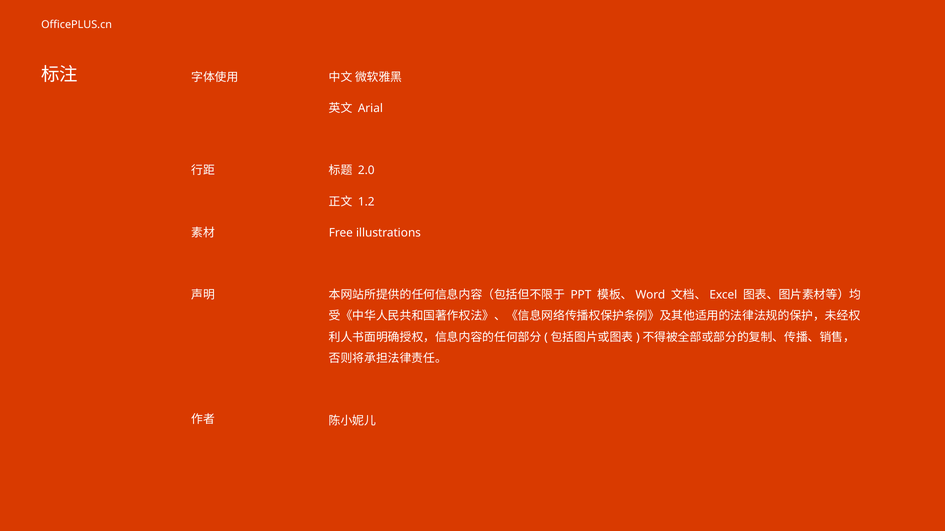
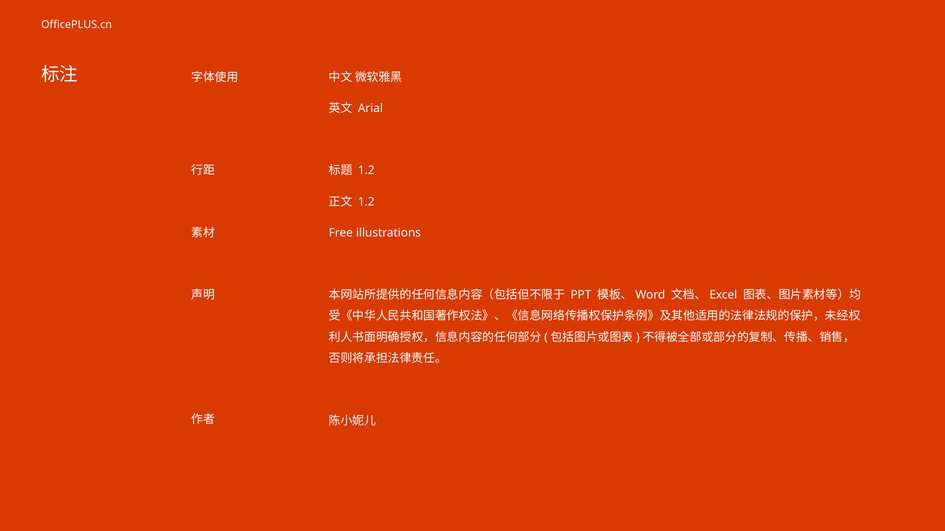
2.0: 2.0 -> 1.2 (366, 171)
